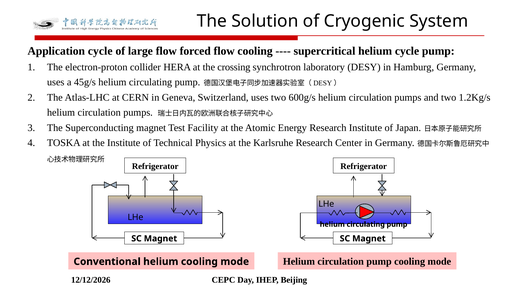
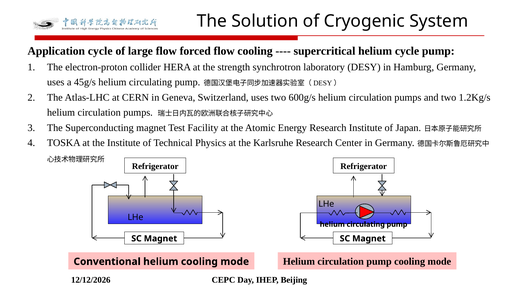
crossing: crossing -> strength (234, 67)
